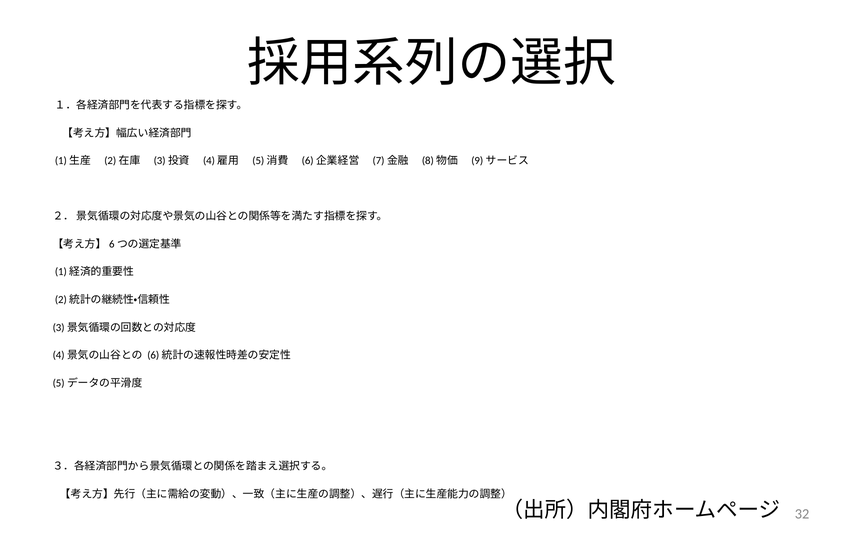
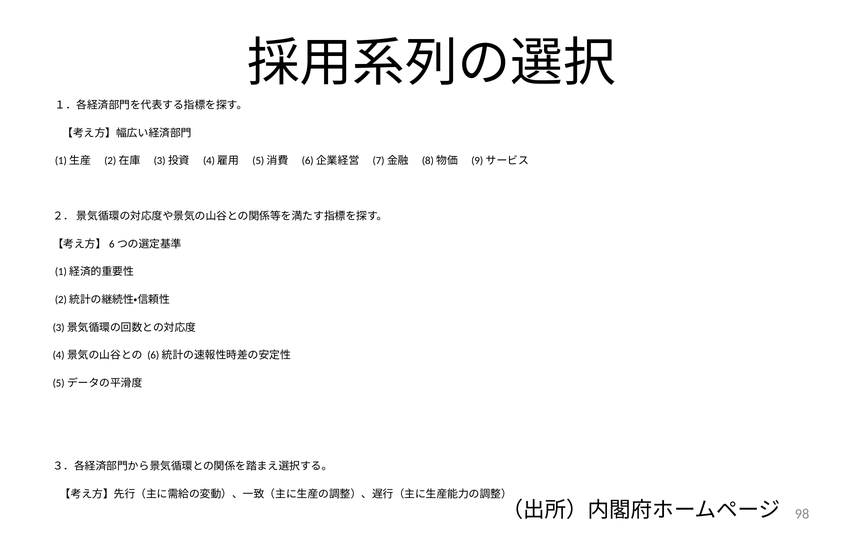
32: 32 -> 98 (802, 514)
